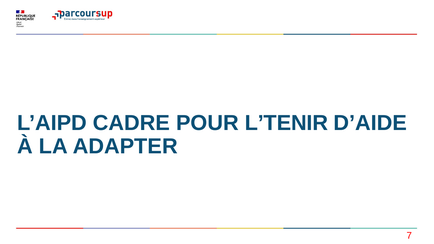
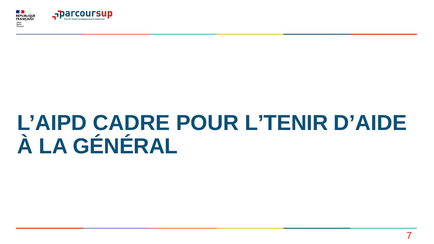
ADAPTER: ADAPTER -> GÉNÉRAL (125, 146)
